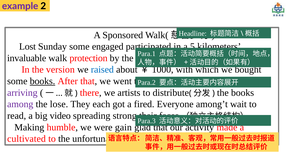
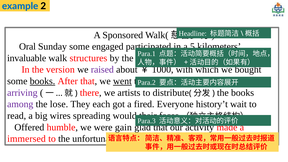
example colour: purple -> blue (20, 6)
Lost: Lost -> Oral (27, 47)
protection: protection -> structures (88, 58)
raised colour: blue -> purple (102, 70)
went underline: none -> present (122, 81)
among’t: among’t -> history’t (212, 104)
video: video -> wires (60, 116)
strong: strong -> would (125, 116)
Making: Making -> Offered (29, 127)
cultivated: cultivated -> immersed (26, 139)
